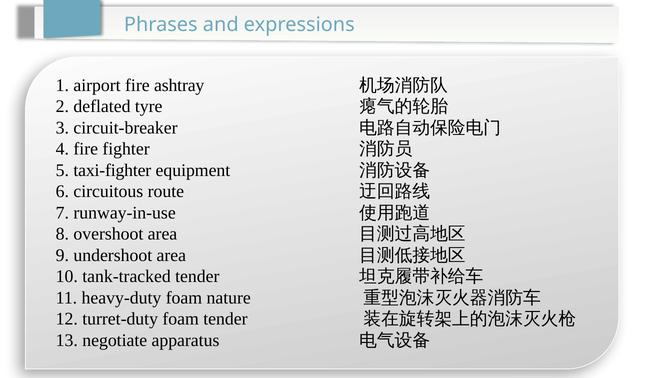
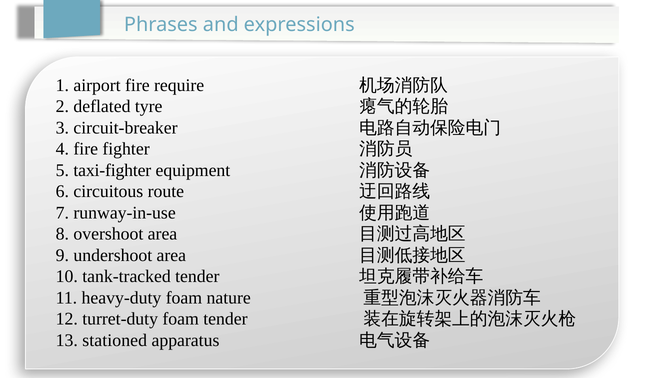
ashtray: ashtray -> require (179, 85)
negotiate: negotiate -> stationed (115, 340)
